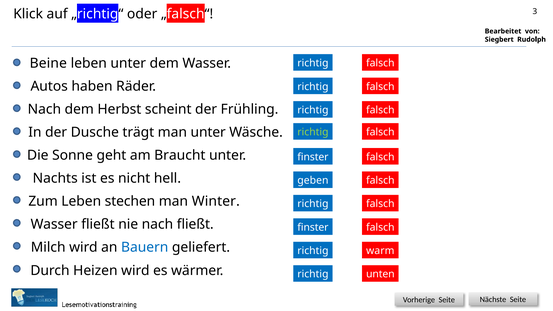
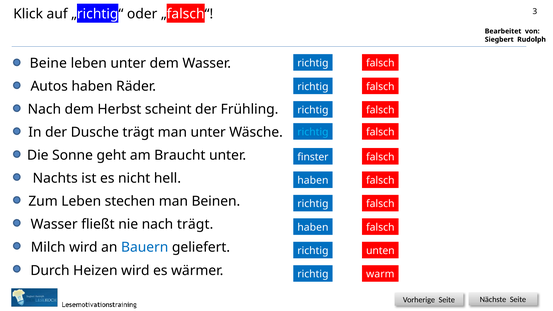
richtig colour: light green -> light blue (313, 132)
geben: geben -> haben (313, 180)
Winter: Winter -> Beinen (216, 201)
nach fließt: fließt -> trägt (195, 224)
finster: finster -> haben (313, 227)
warm: warm -> unten (380, 251)
unten: unten -> warm (380, 274)
